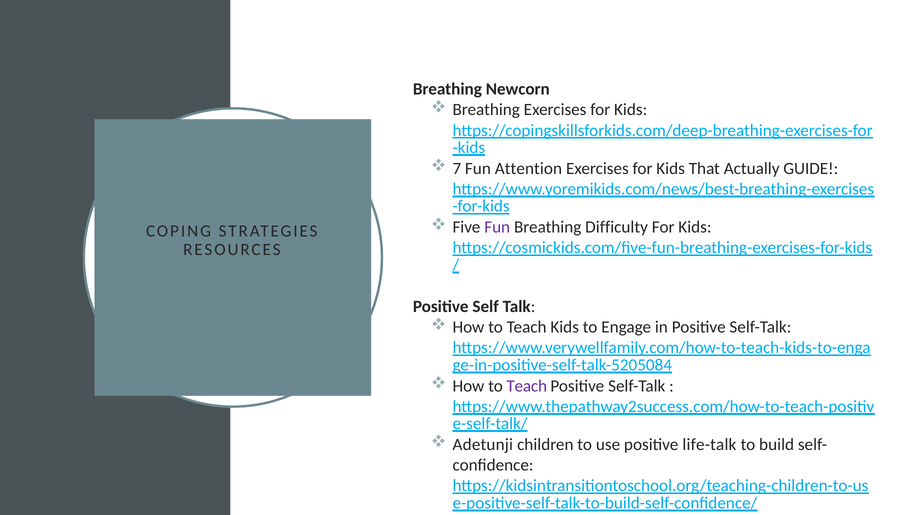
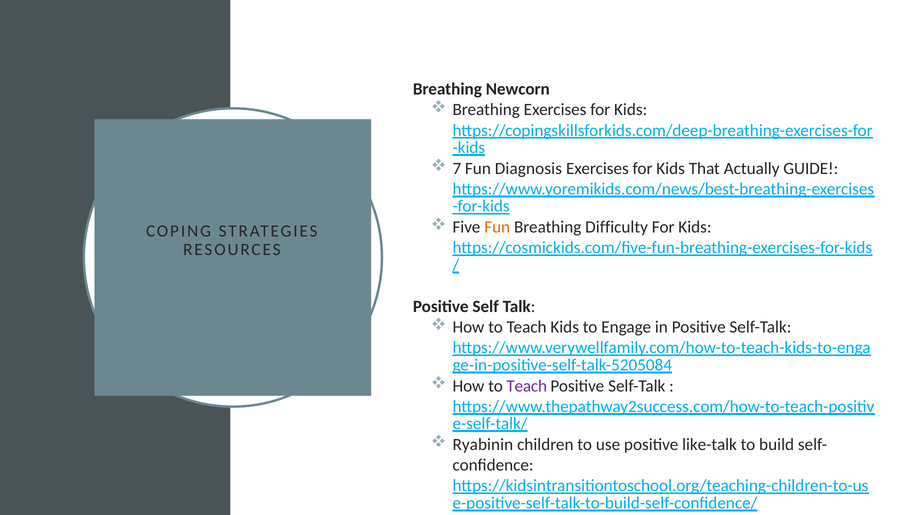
Attention: Attention -> Diagnosis (528, 168)
Fun colour: purple -> orange (497, 227)
Adetunji: Adetunji -> Ryabinin (483, 444)
life-talk: life-talk -> like-talk (710, 444)
